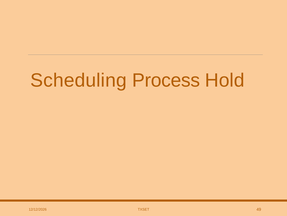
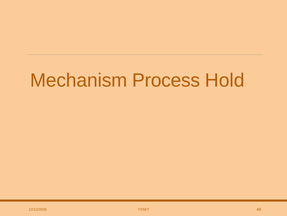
Scheduling: Scheduling -> Mechanism (79, 80)
